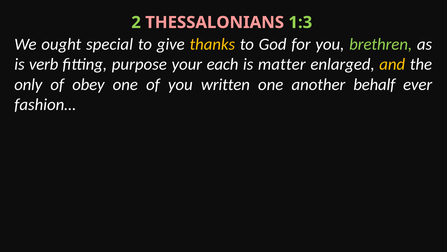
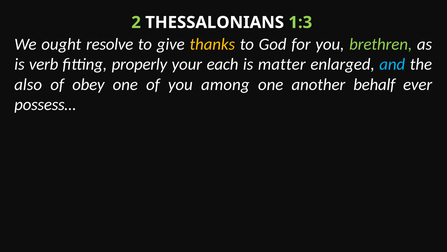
THESSALONIANS colour: pink -> white (215, 22)
special: special -> resolve (110, 44)
purpose: purpose -> properly (139, 64)
and colour: yellow -> light blue (392, 64)
only: only -> also (28, 84)
written: written -> among (225, 84)
fashion…: fashion… -> possess… (45, 104)
